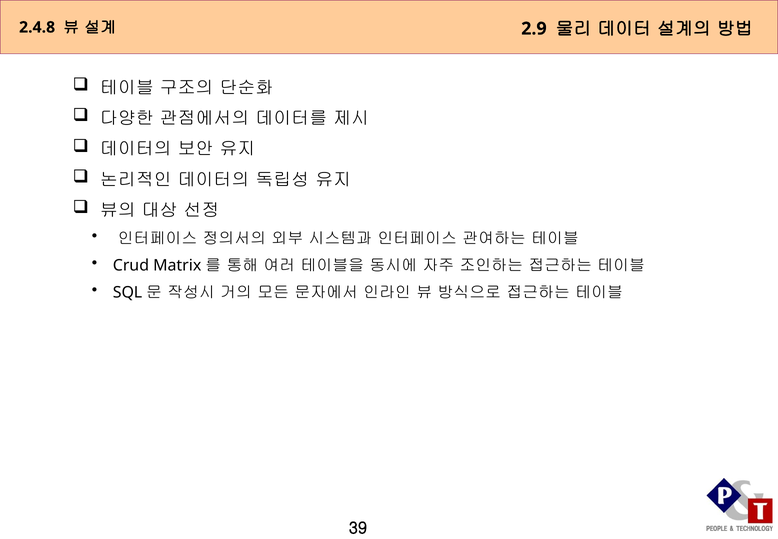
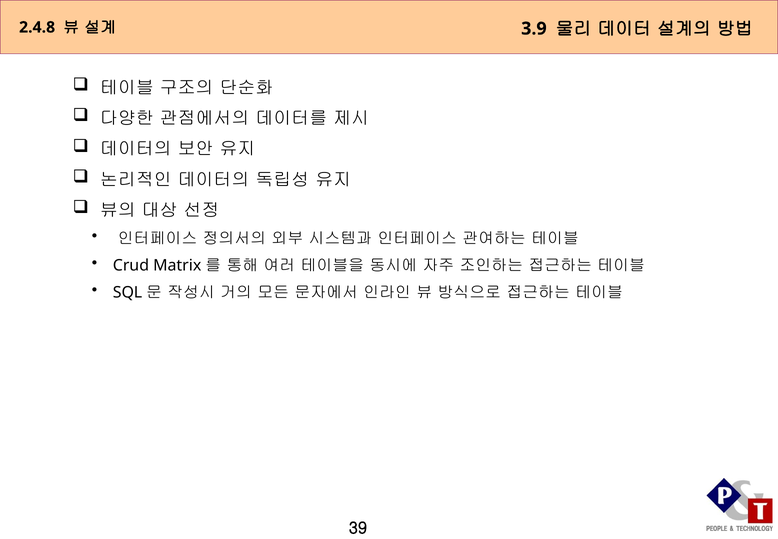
2.9: 2.9 -> 3.9 (534, 29)
